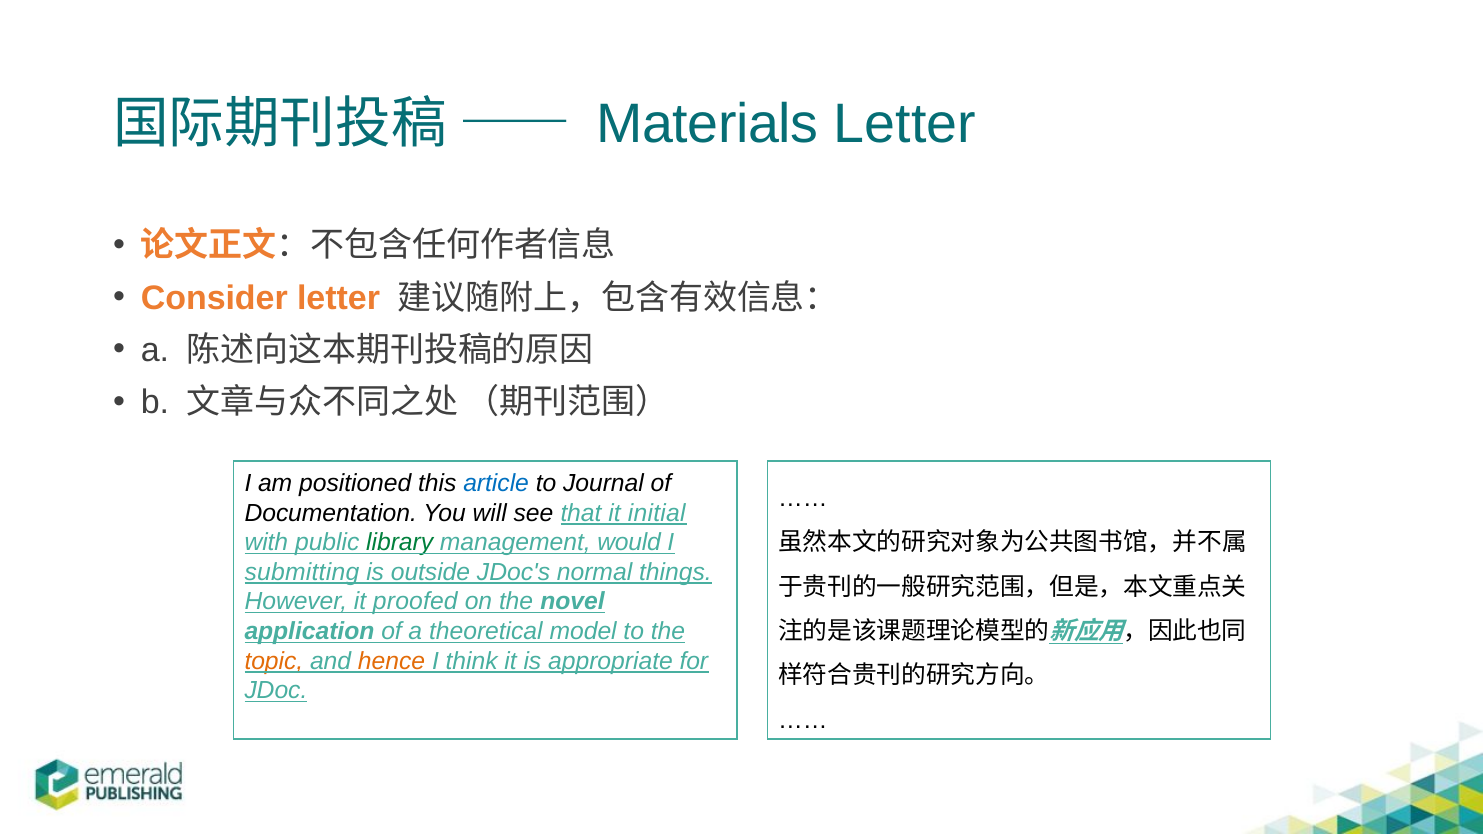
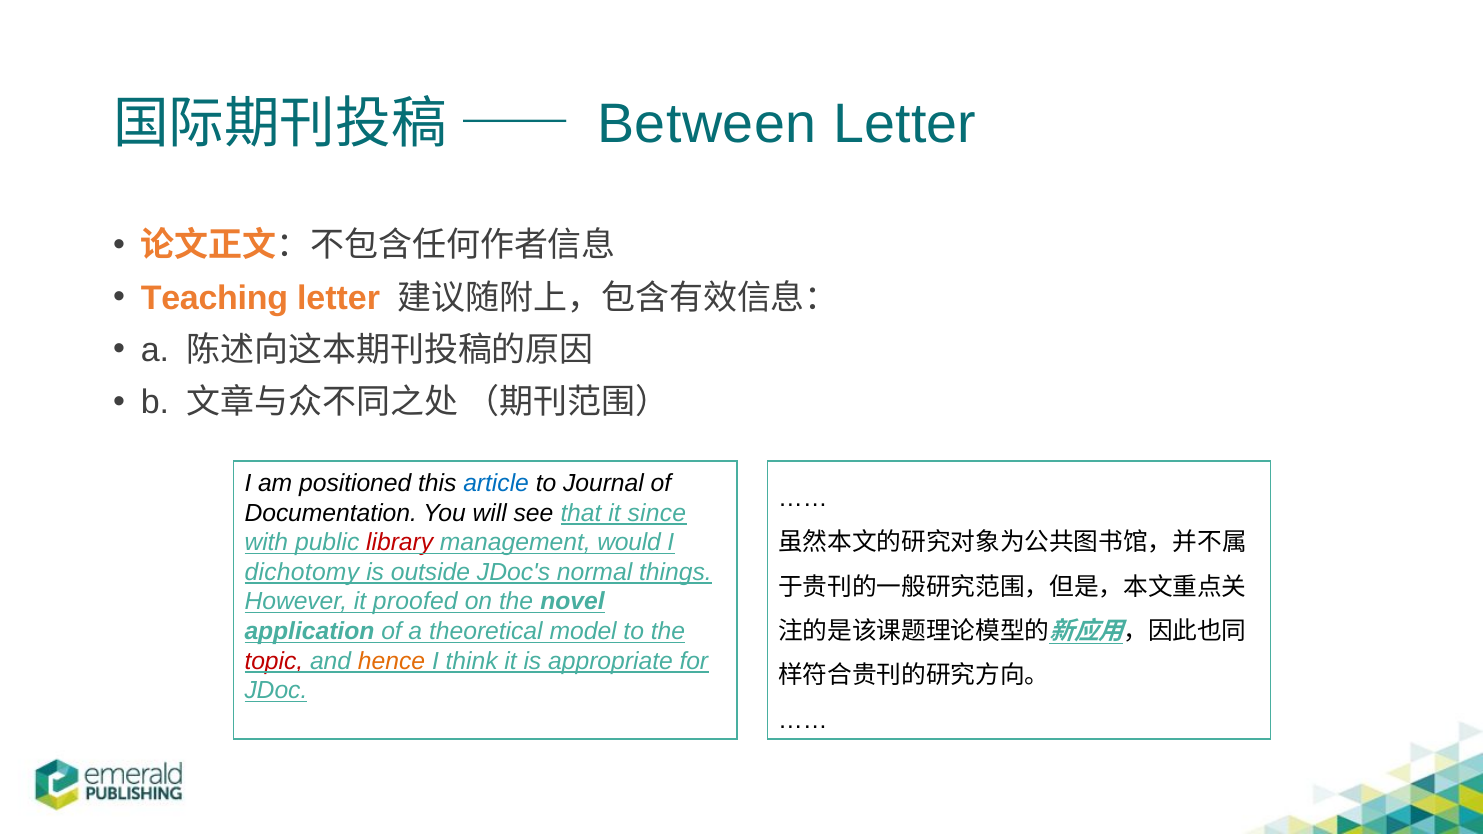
Materials: Materials -> Between (707, 125)
Consider: Consider -> Teaching (214, 298)
initial: initial -> since (657, 513)
library colour: green -> red (400, 543)
submitting: submitting -> dichotomy (302, 572)
topic colour: orange -> red (274, 661)
